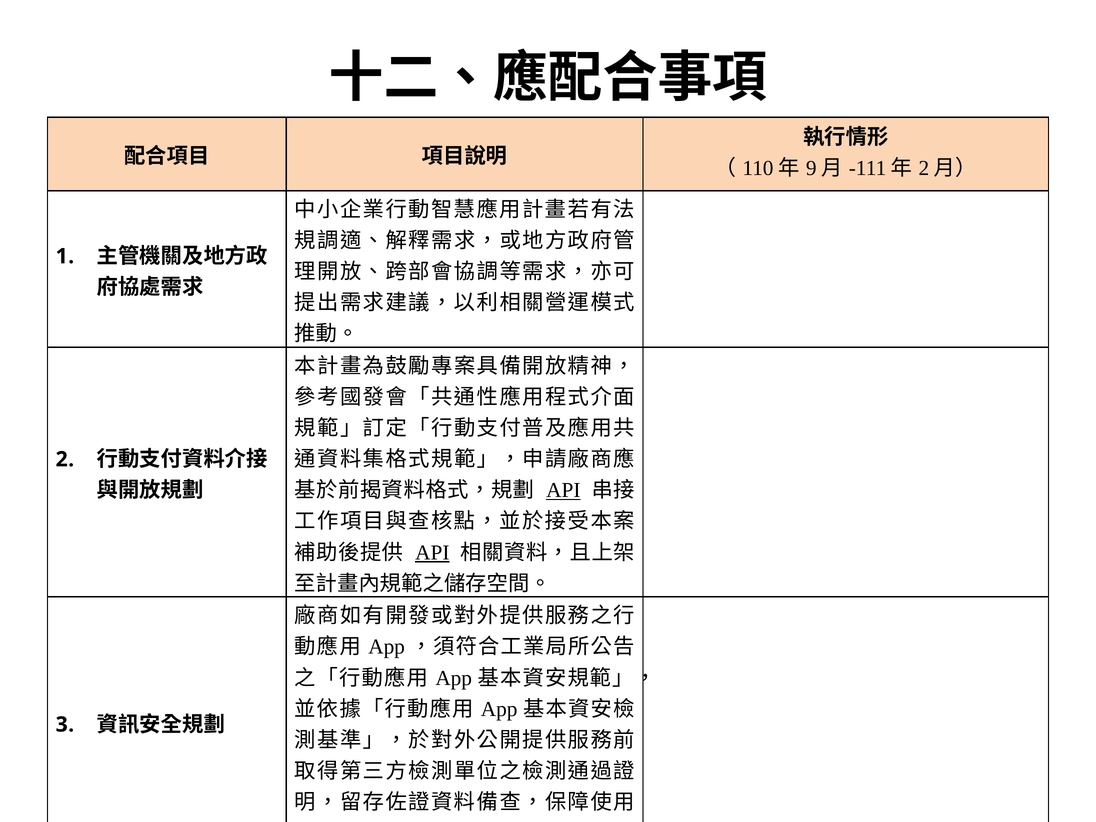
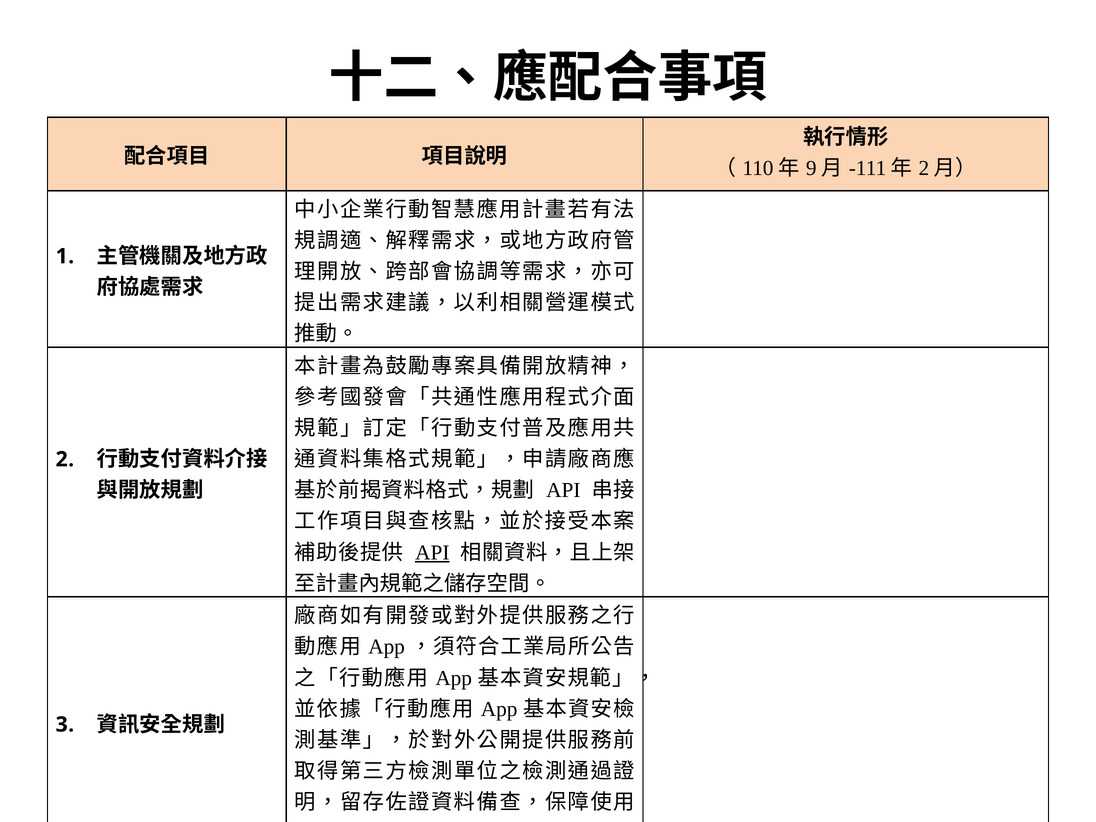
API underline: present -> none (563, 490)
